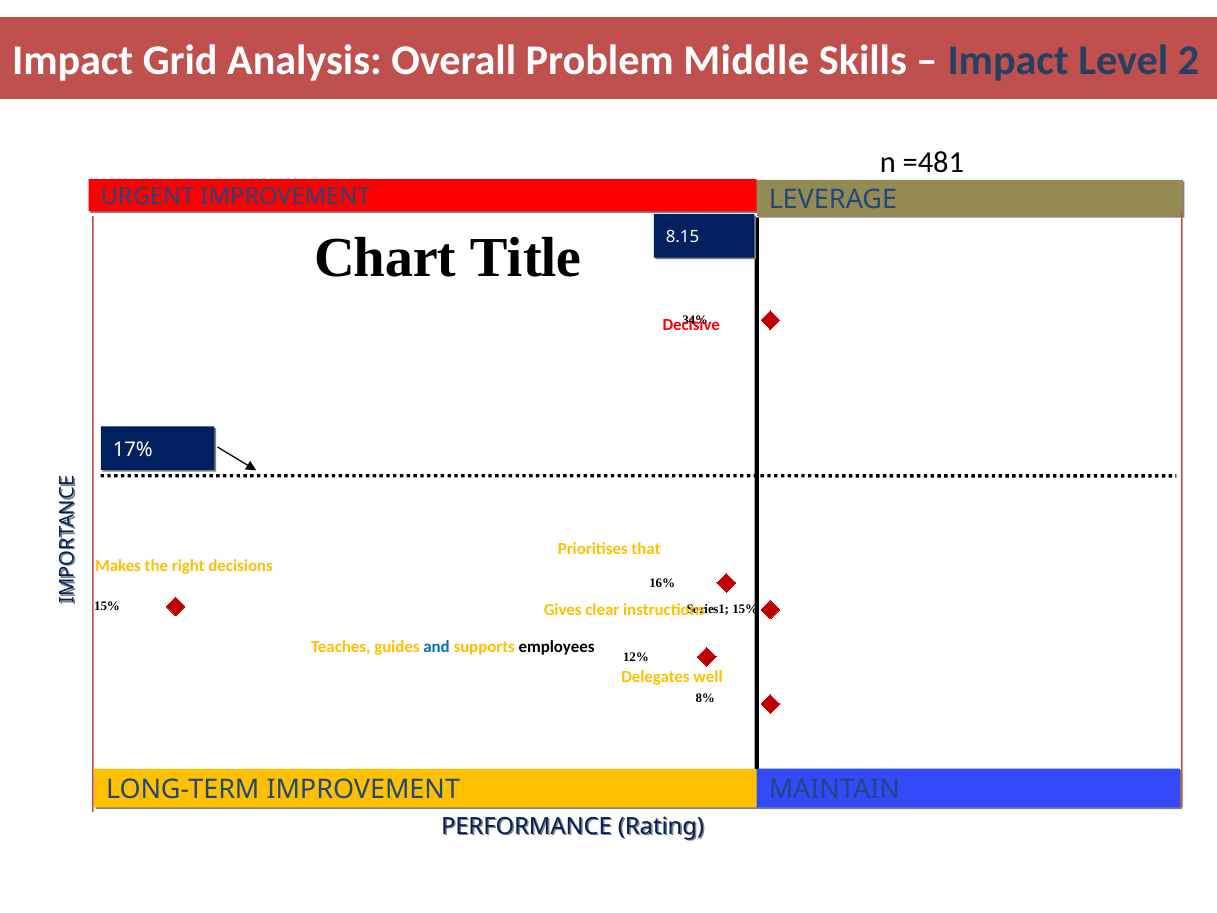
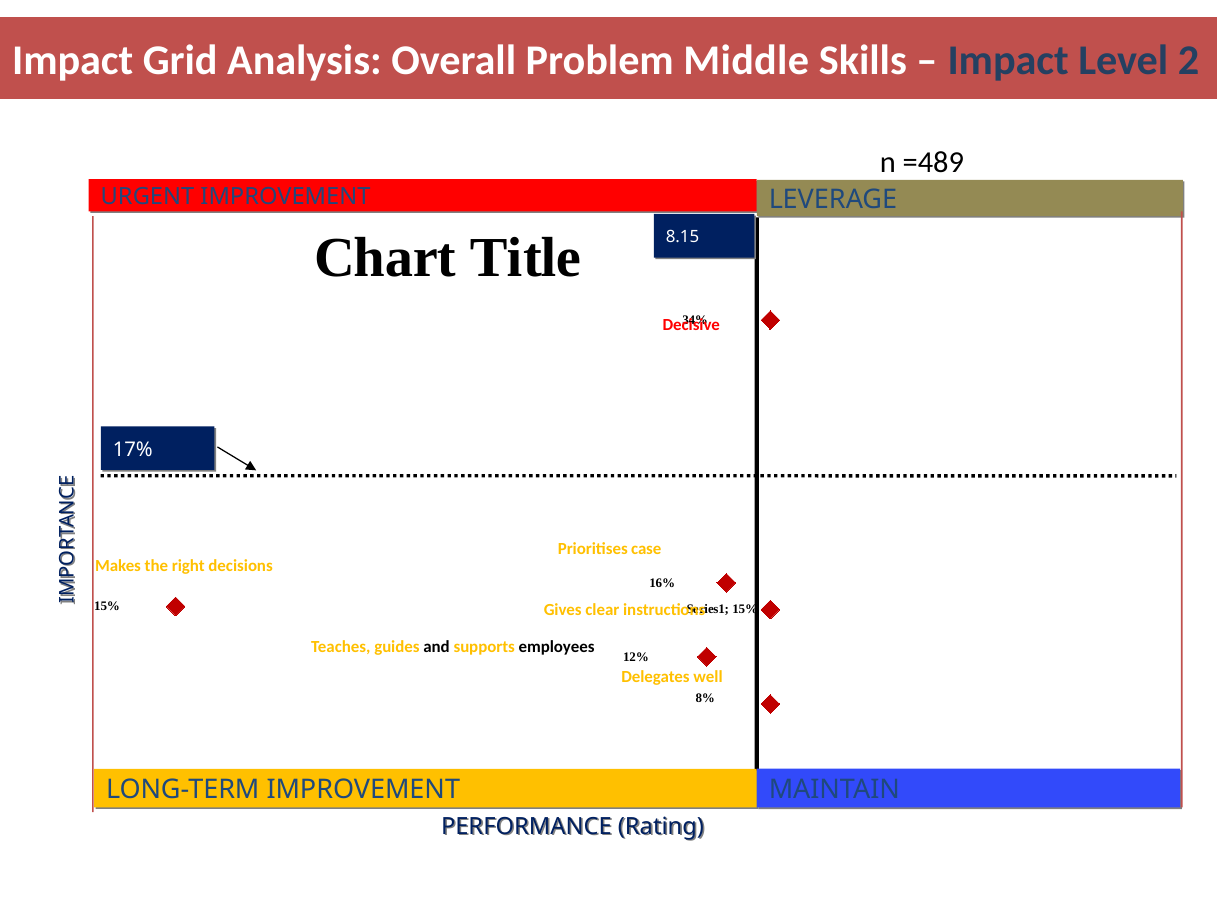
=481: =481 -> =489 (933, 162)
that: that -> case (646, 549)
and colour: blue -> black (437, 646)
